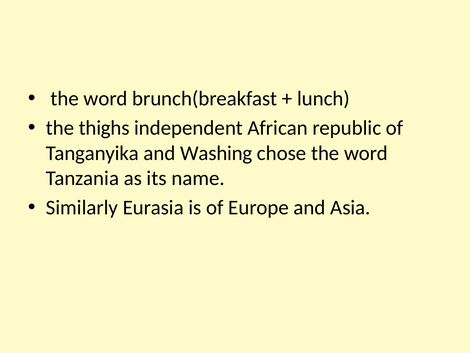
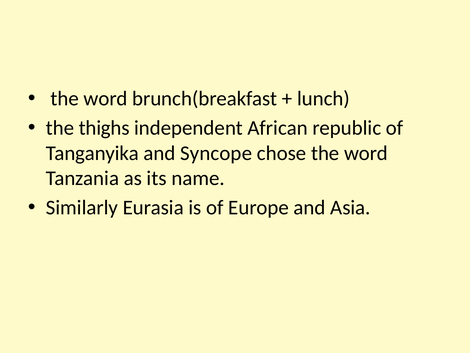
Washing: Washing -> Syncope (216, 153)
